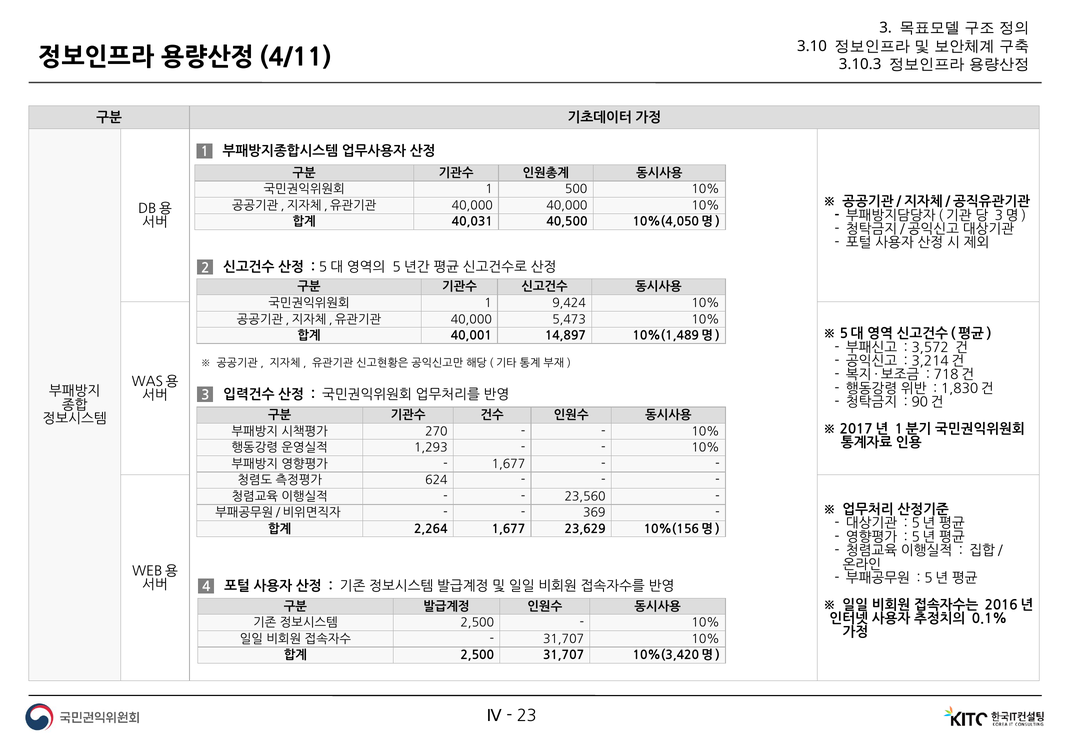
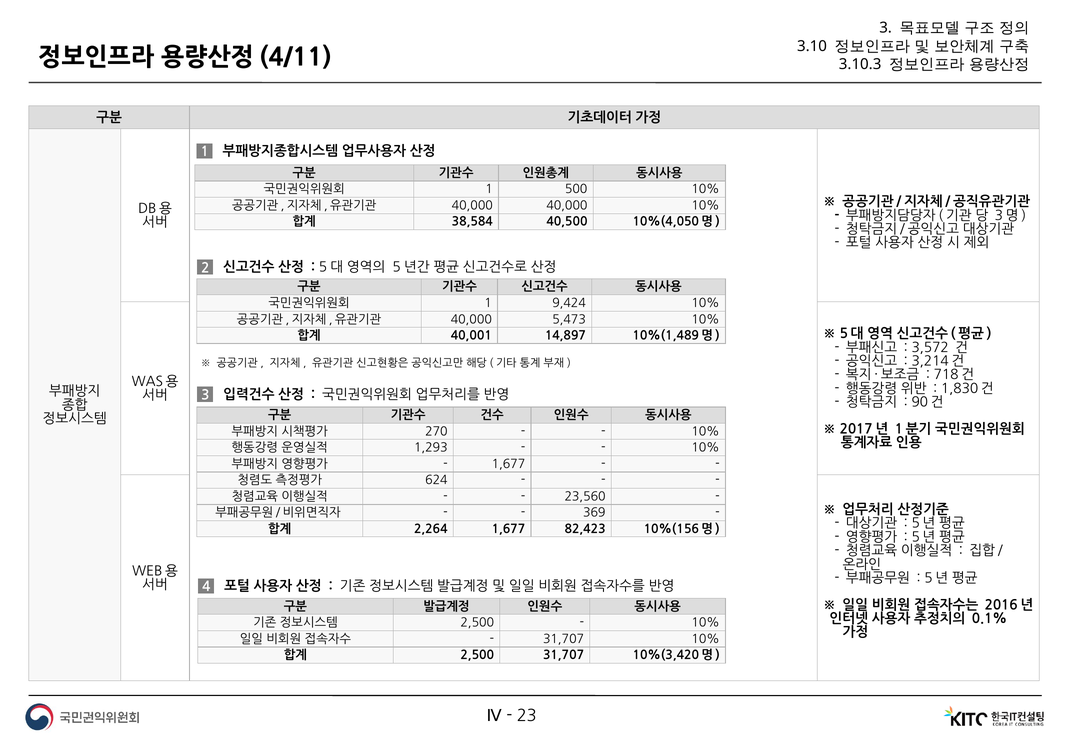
40,031: 40,031 -> 38,584 (472, 222)
23,629: 23,629 -> 82,423 (585, 529)
